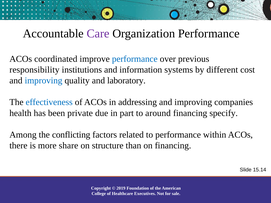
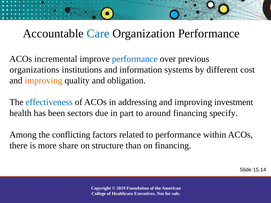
Care colour: purple -> blue (98, 34)
coordinated: coordinated -> incremental (56, 59)
responsibility: responsibility -> organizations (34, 70)
improving colour: blue -> orange (44, 81)
laboratory: laboratory -> obligation (126, 81)
companies: companies -> investment (234, 102)
private: private -> sectors (80, 113)
